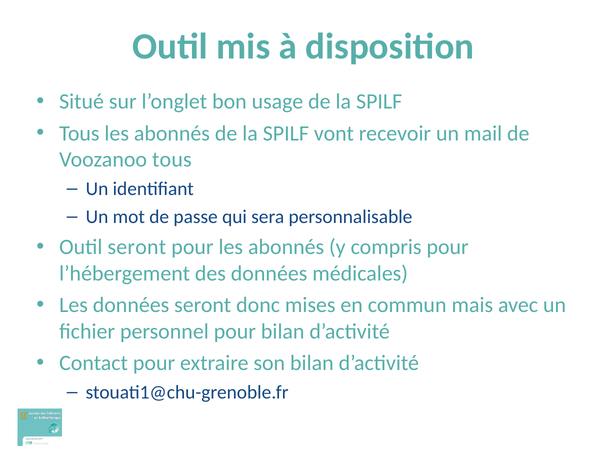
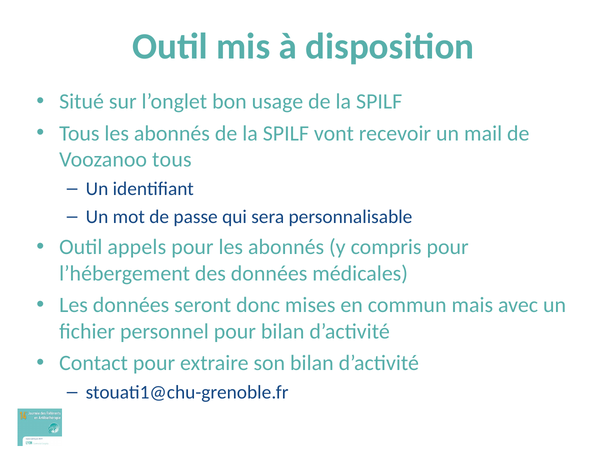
Outil seront: seront -> appels (137, 247)
